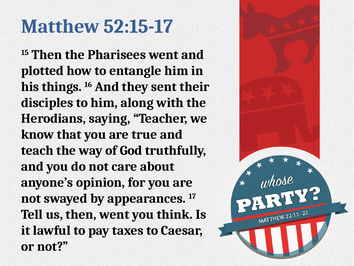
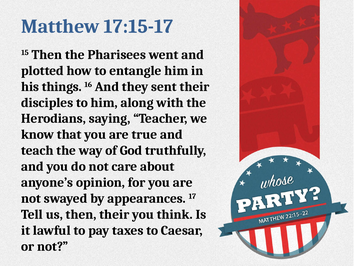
52:15-17: 52:15-17 -> 17:15-17 (138, 26)
then went: went -> their (114, 214)
